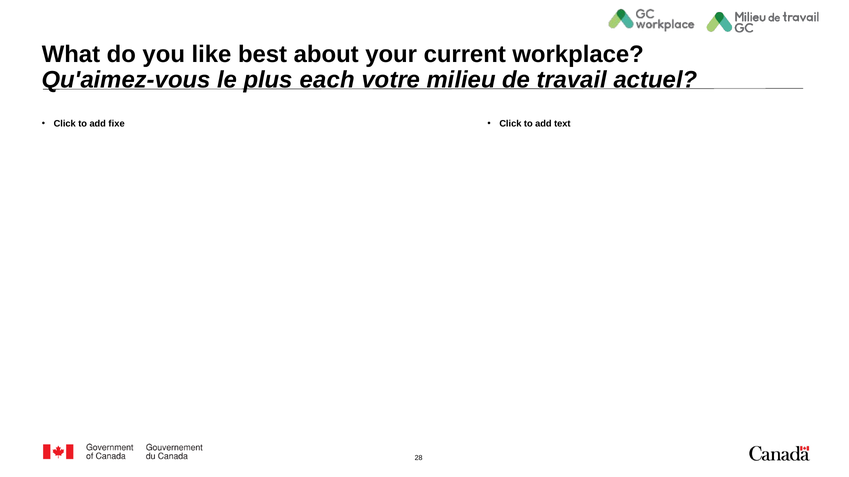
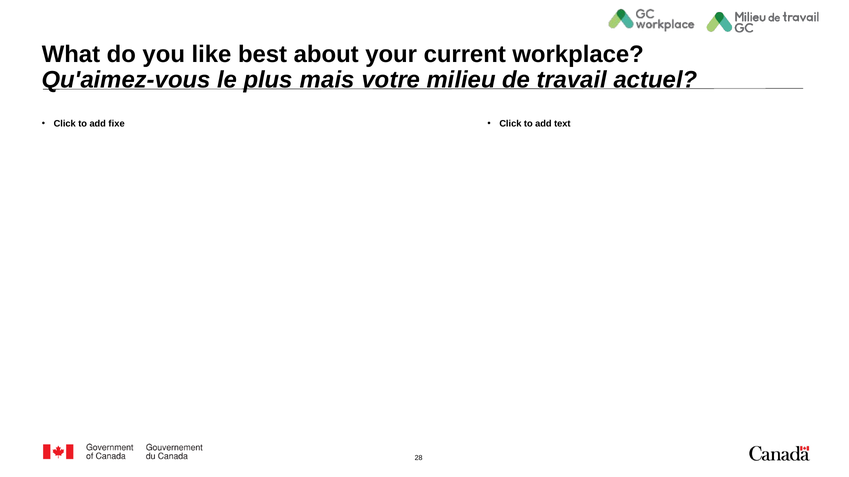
each: each -> mais (327, 80)
